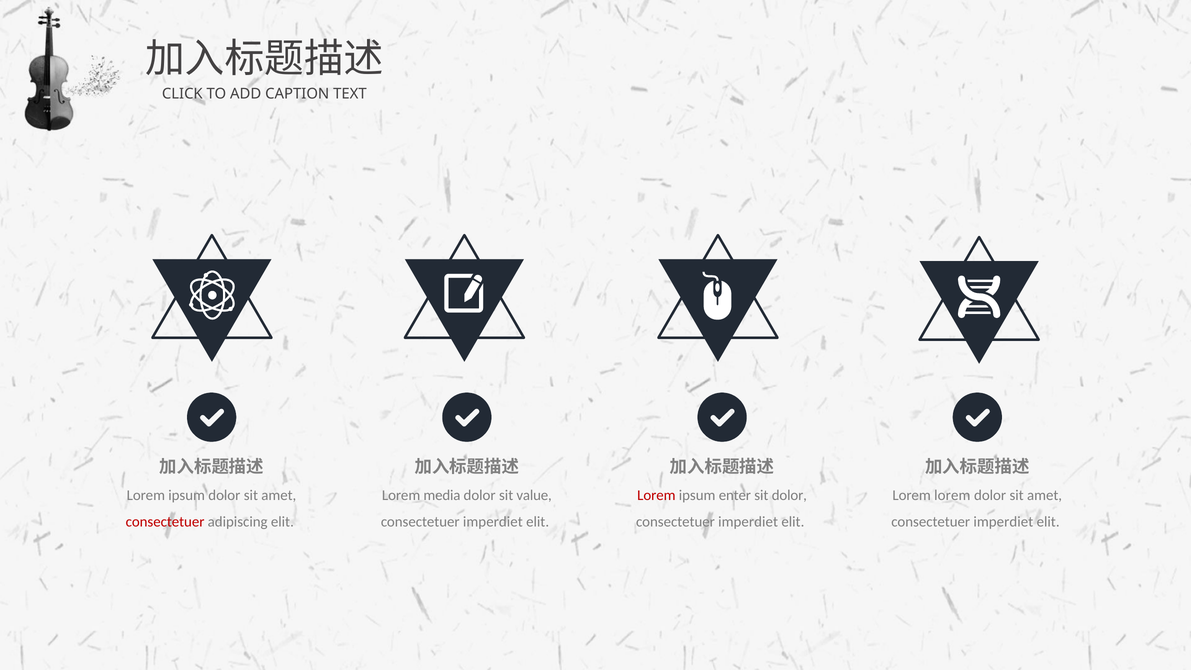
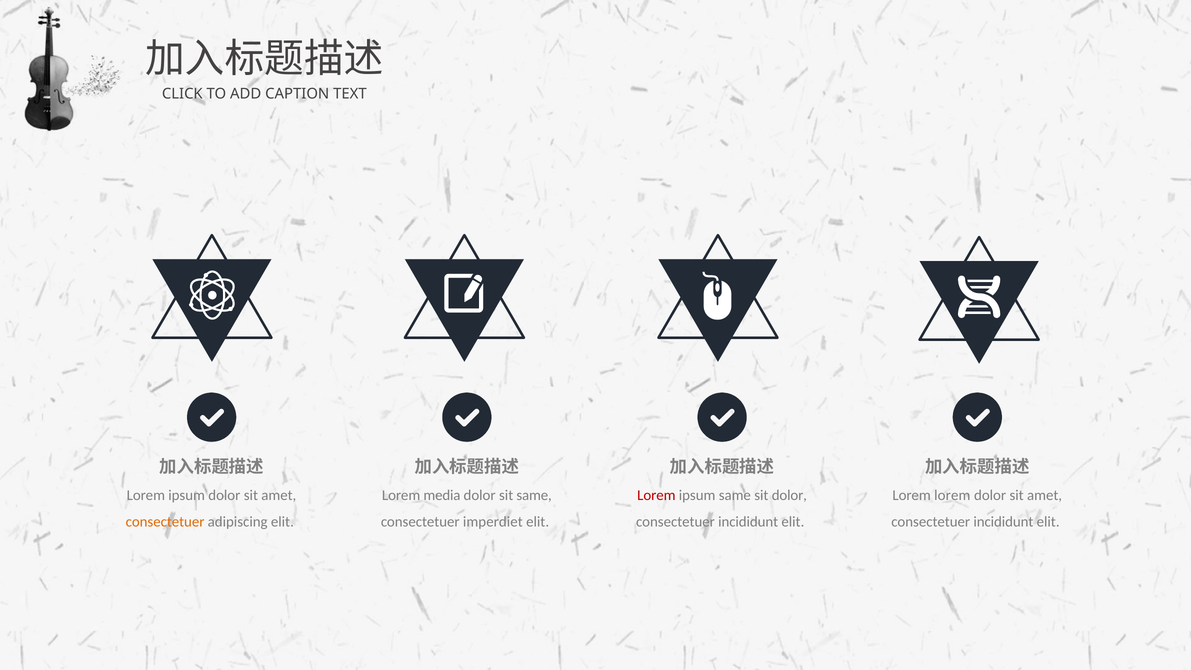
sit value: value -> same (534, 495)
ipsum enter: enter -> same (735, 495)
consectetuer colour: red -> orange (165, 522)
imperdiet: imperdiet -> incididunt (748, 522)
imperdiet: imperdiet -> incididunt (1003, 522)
